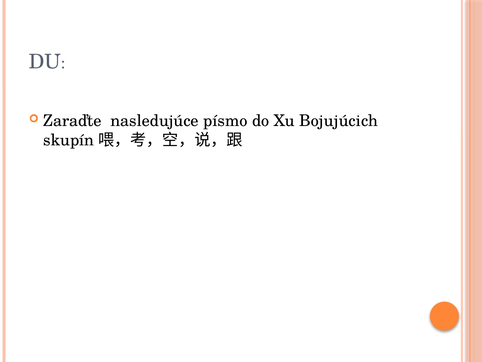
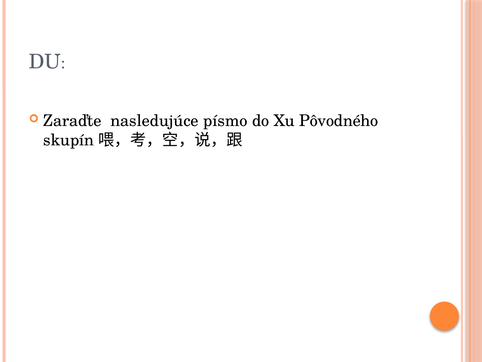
Bojujúcich: Bojujúcich -> Pôvodného (339, 121)
